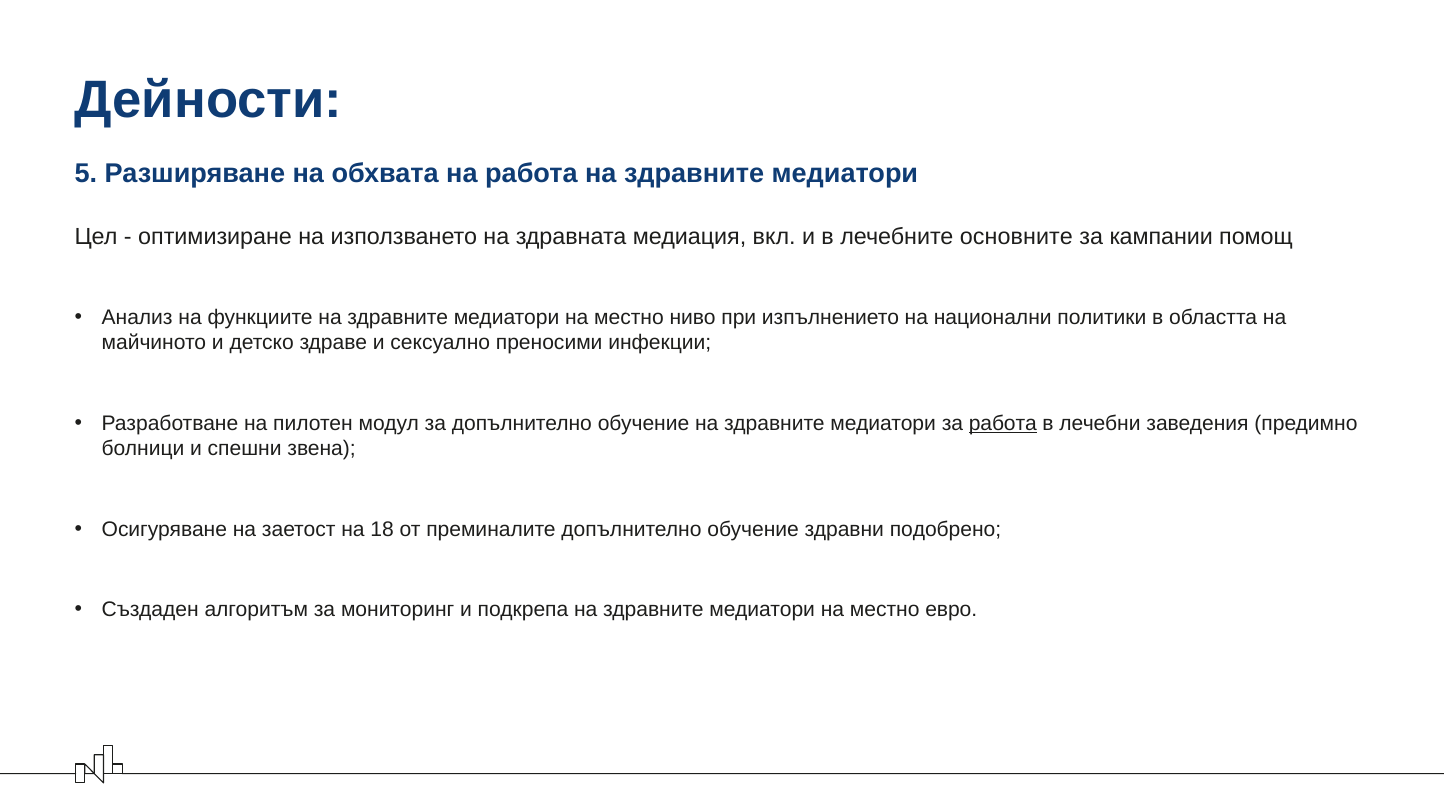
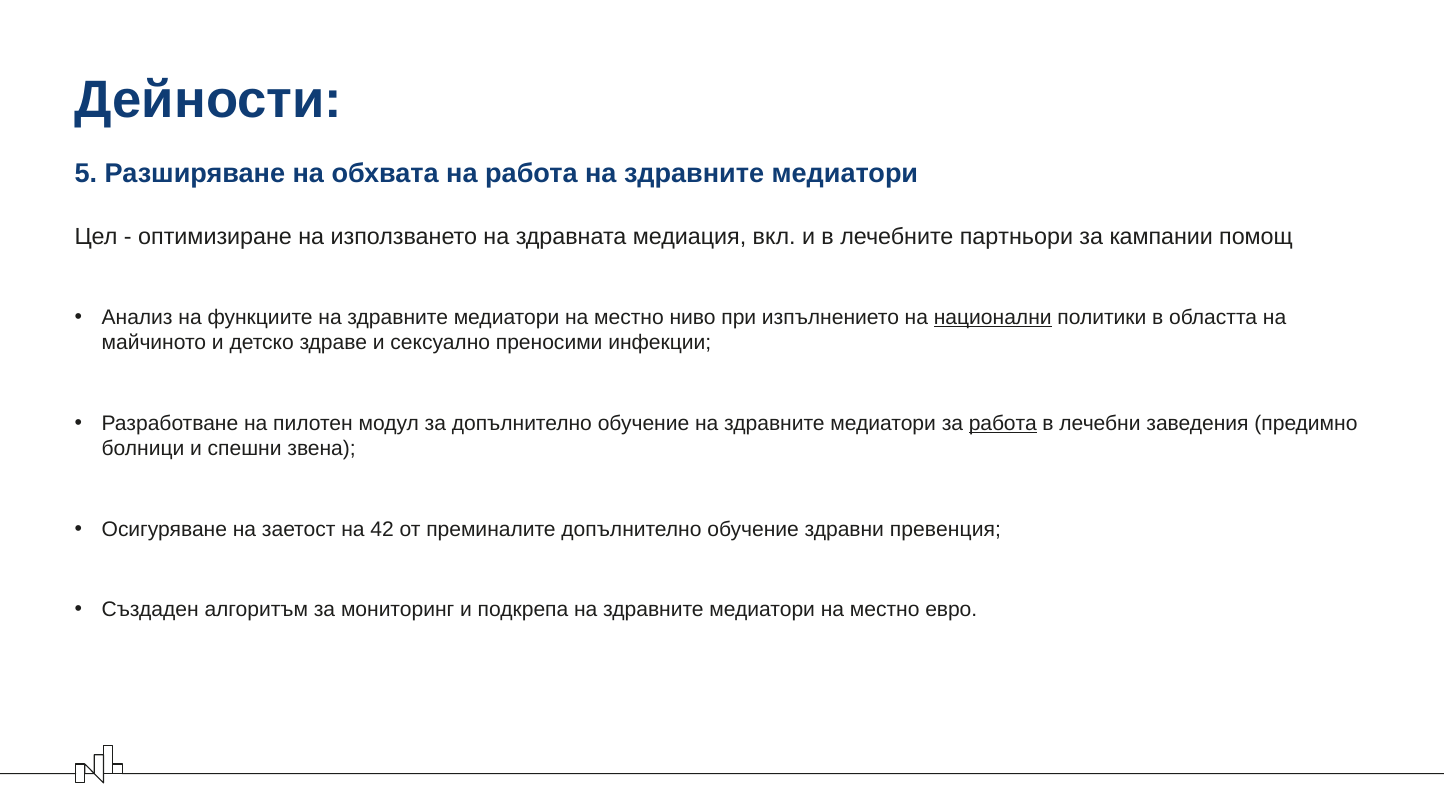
основните: основните -> партньори (1016, 237)
национални underline: none -> present (993, 317)
18: 18 -> 42 (382, 529)
подобрено: подобрено -> превенция (945, 529)
